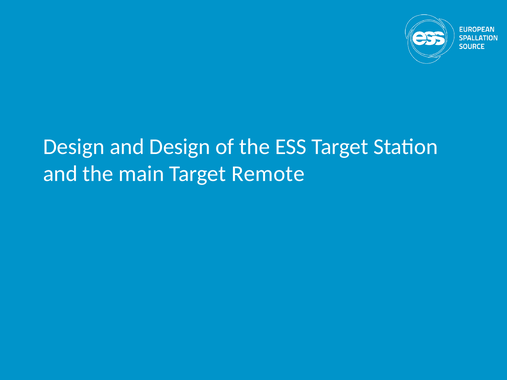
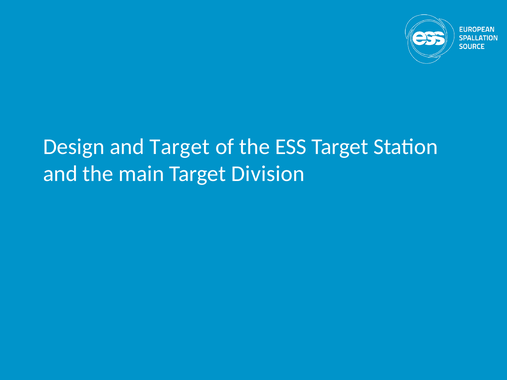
and Design: Design -> Target (180, 147)
Remote: Remote -> Division (268, 174)
